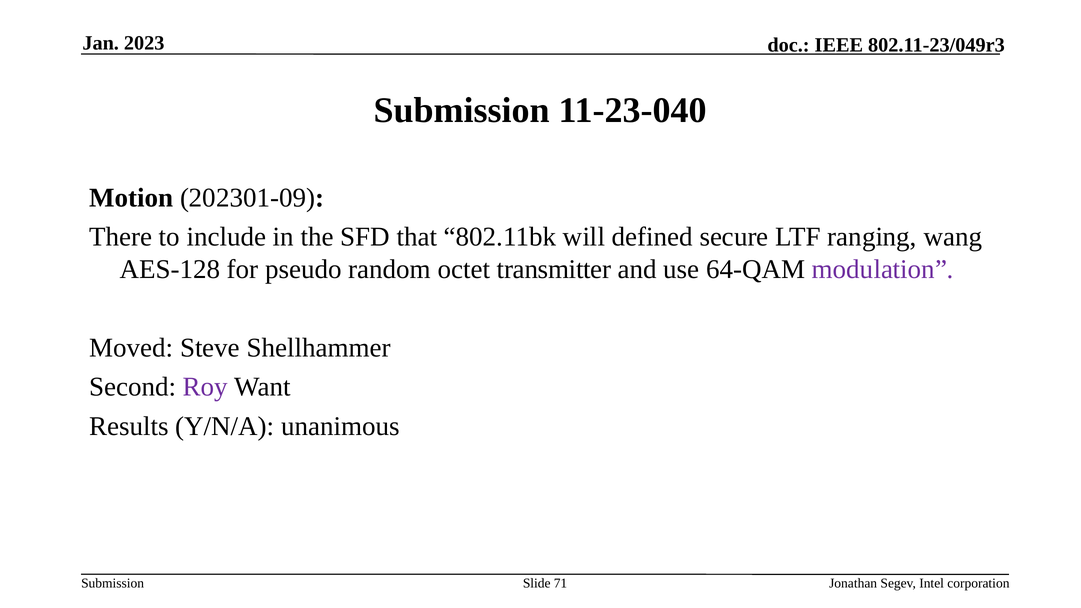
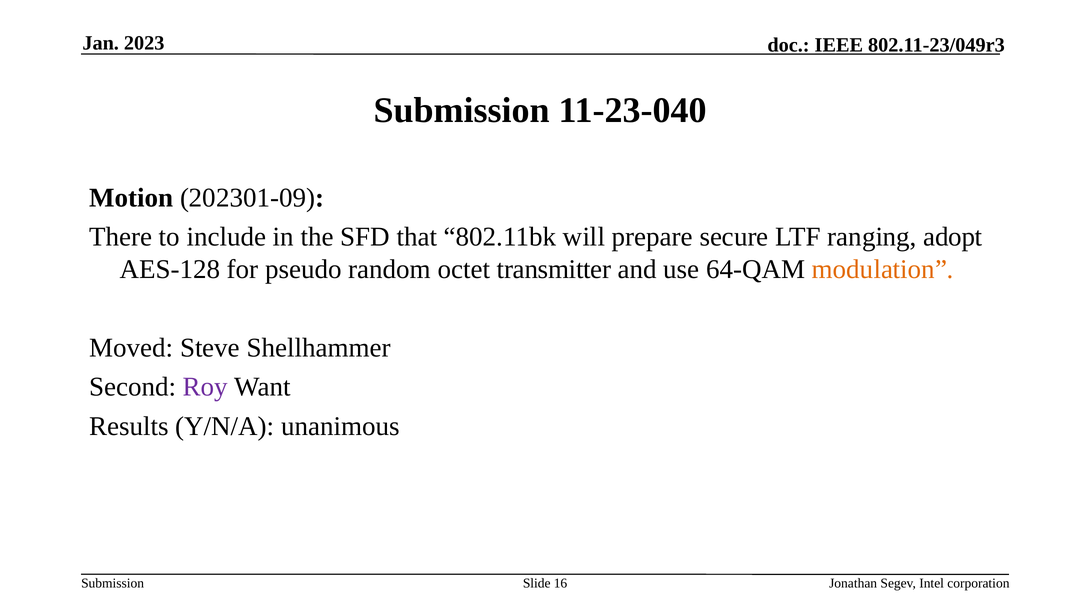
defined: defined -> prepare (652, 237)
wang: wang -> adopt (953, 237)
modulation colour: purple -> orange (883, 269)
71: 71 -> 16 (561, 583)
